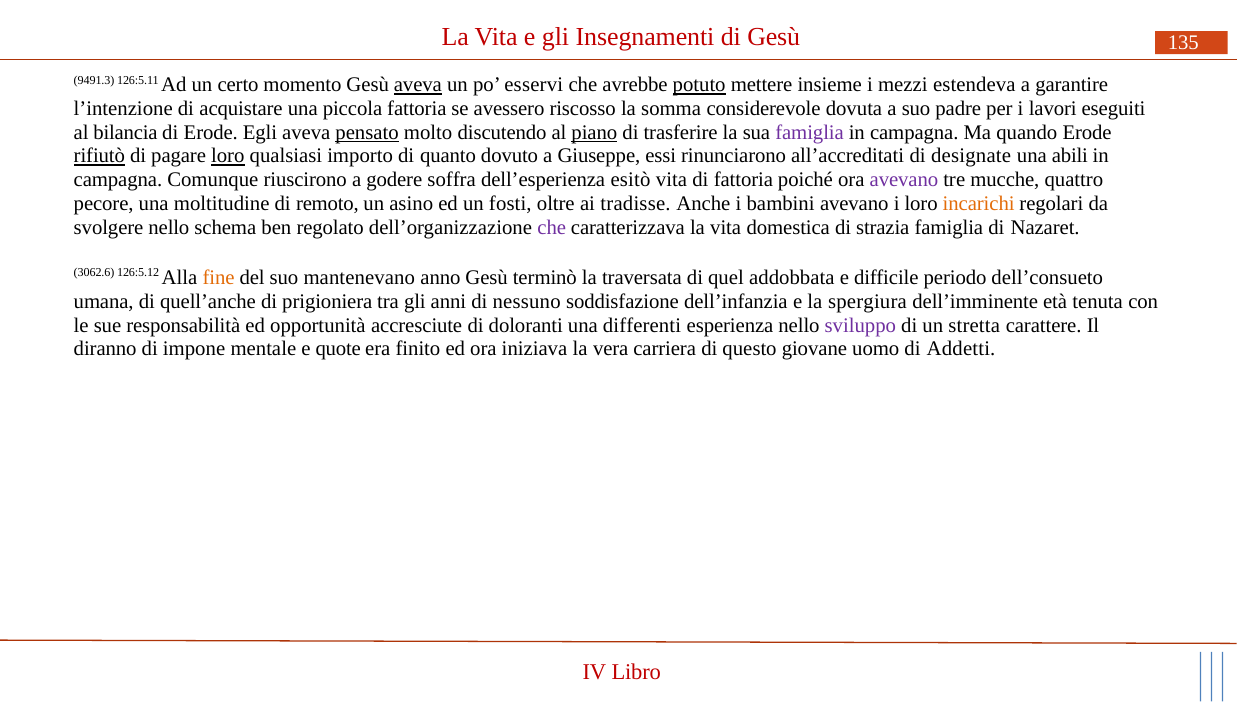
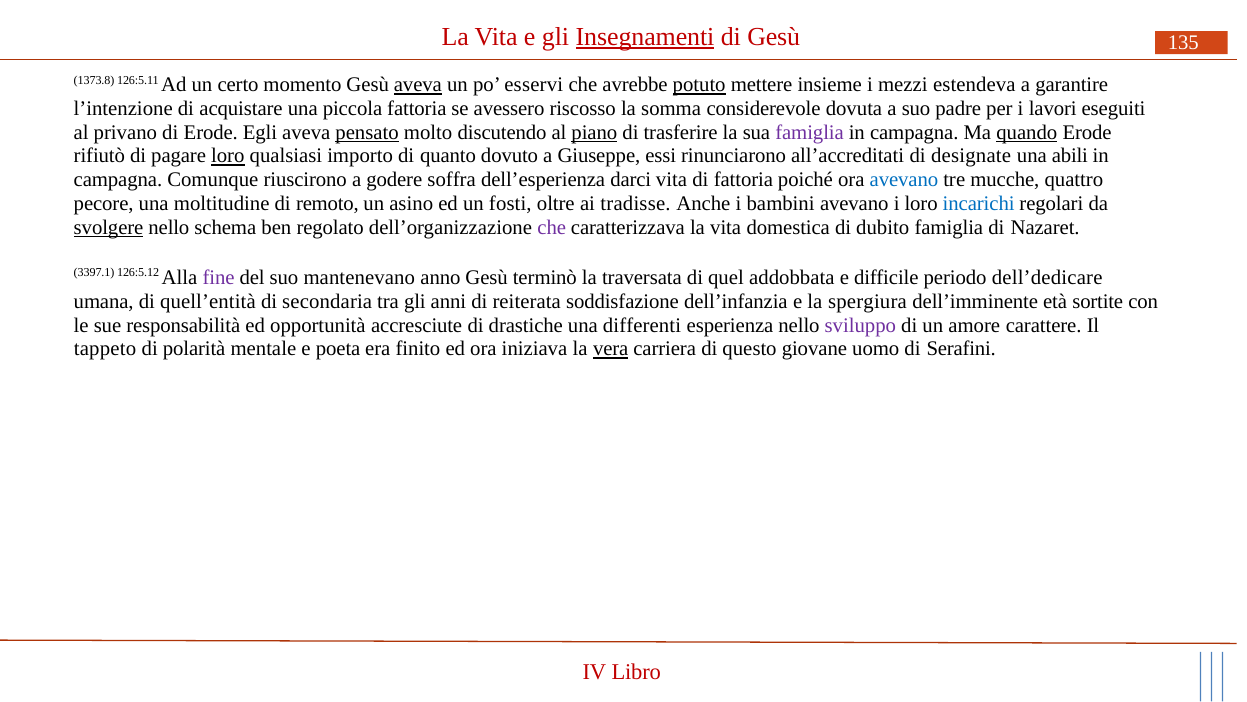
Insegnamenti underline: none -> present (645, 37)
9491.3: 9491.3 -> 1373.8 (94, 80)
bilancia: bilancia -> privano (125, 132)
quando underline: none -> present (1027, 132)
rifiutò underline: present -> none (99, 156)
esitò: esitò -> darci (631, 180)
avevano colour: purple -> blue (904, 180)
incarichi colour: orange -> blue (979, 204)
svolgere underline: none -> present (109, 227)
strazia: strazia -> dubito (883, 227)
3062.6: 3062.6 -> 3397.1 (94, 272)
fine colour: orange -> purple (219, 278)
dell’consueto: dell’consueto -> dell’dedicare (1047, 278)
quell’anche: quell’anche -> quell’entità (208, 301)
prigioniera: prigioniera -> secondaria (327, 301)
nessuno: nessuno -> reiterata (527, 301)
tenuta: tenuta -> sortite (1098, 301)
doloranti: doloranti -> drastiche (526, 325)
stretta: stretta -> amore (974, 325)
diranno: diranno -> tappeto (105, 349)
impone: impone -> polarità (194, 349)
quote: quote -> poeta (338, 349)
vera underline: none -> present (611, 349)
Addetti: Addetti -> Serafini (961, 349)
